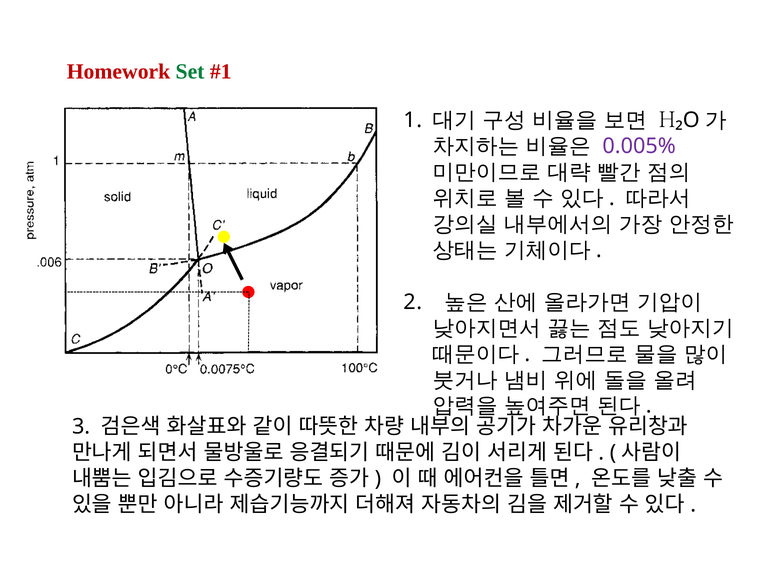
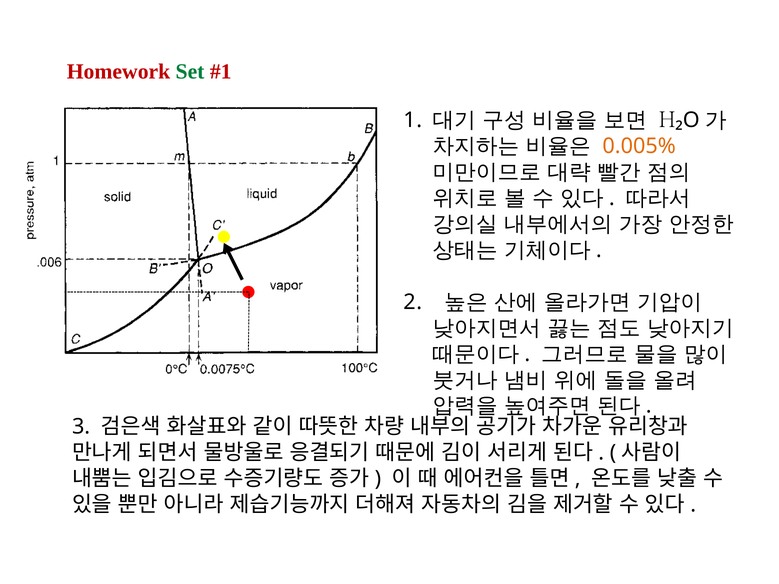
0.005% colour: purple -> orange (639, 146)
